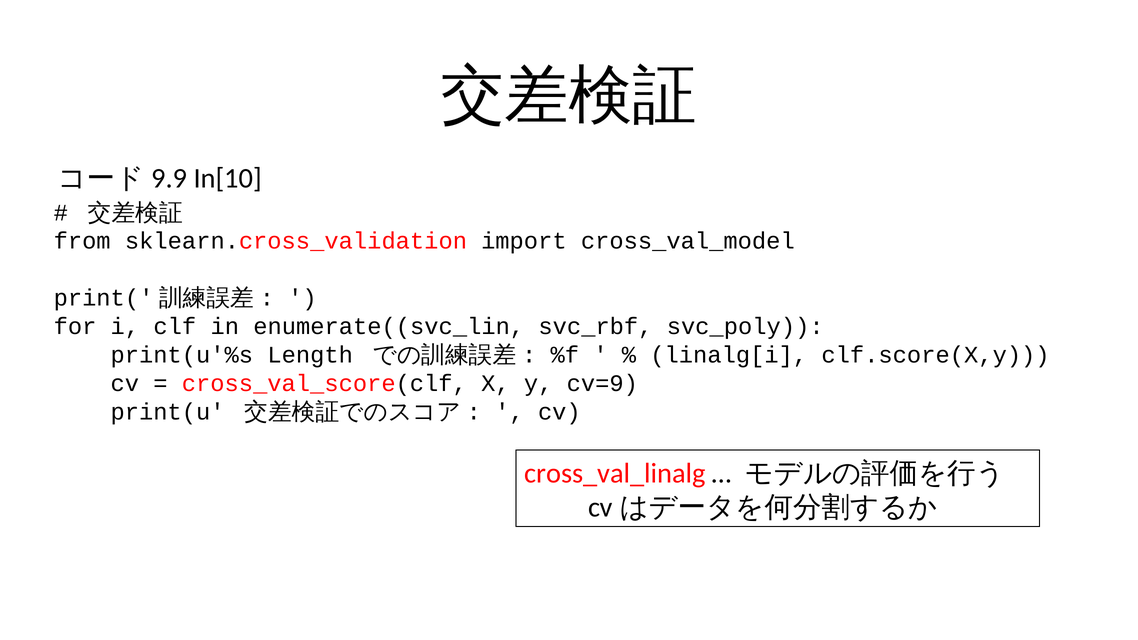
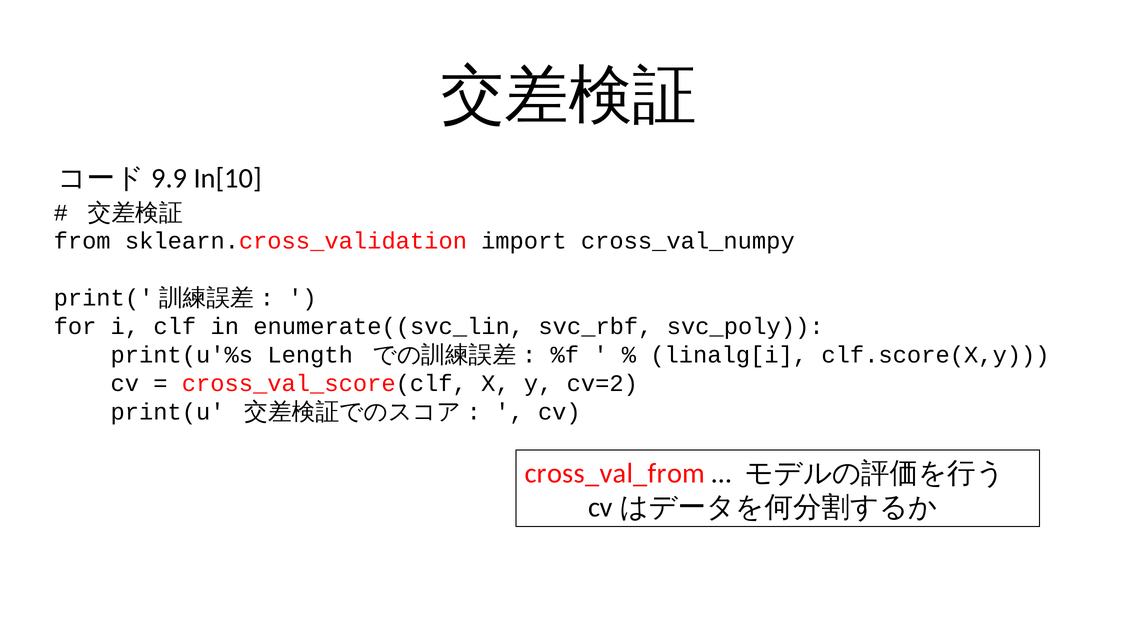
cross_val_model: cross_val_model -> cross_val_numpy (688, 241)
cv=9: cv=9 -> cv=2 (602, 384)
cross_val_linalg: cross_val_linalg -> cross_val_from (615, 473)
